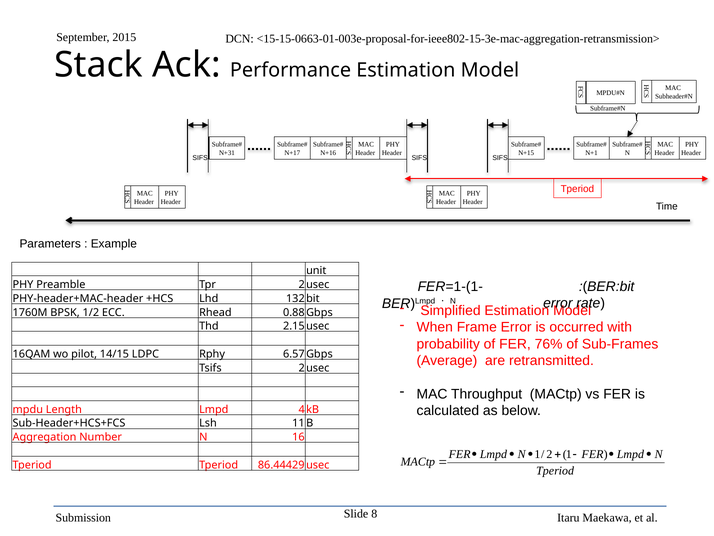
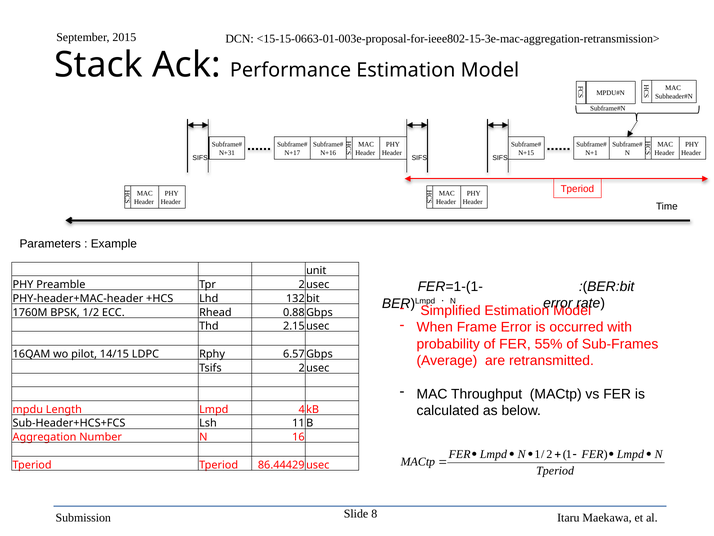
76%: 76% -> 55% (549, 344)
